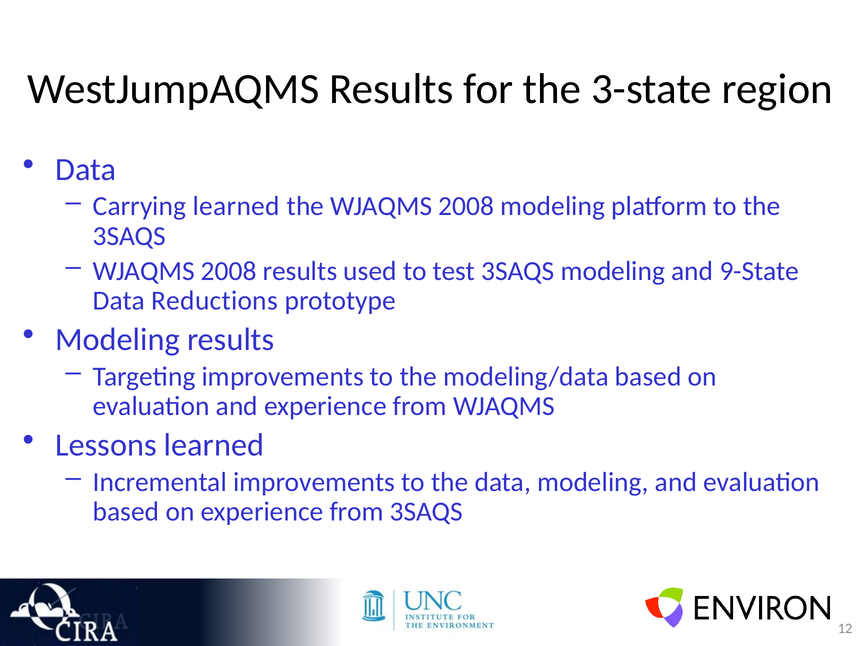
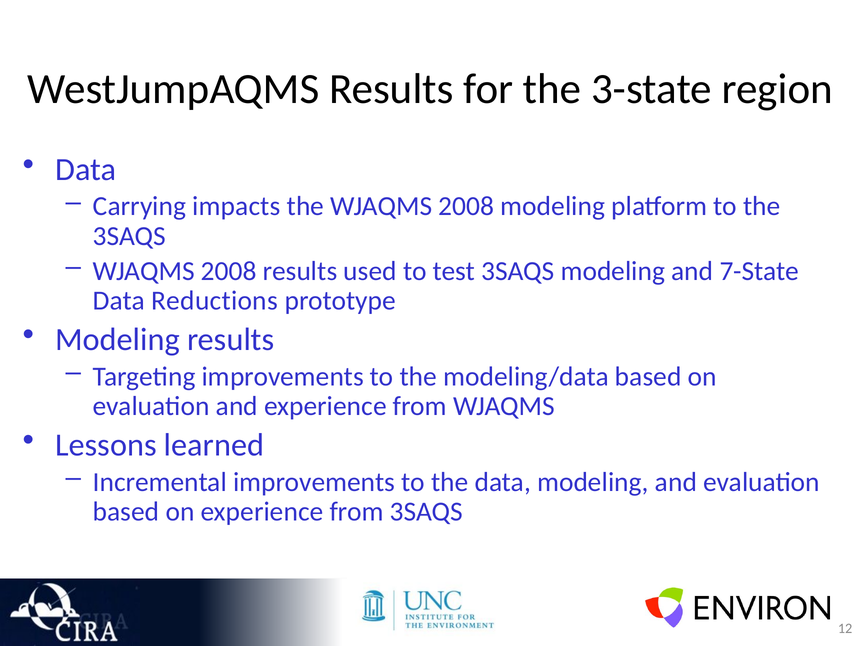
Carrying learned: learned -> impacts (236, 206)
9-State: 9-State -> 7-State (759, 271)
